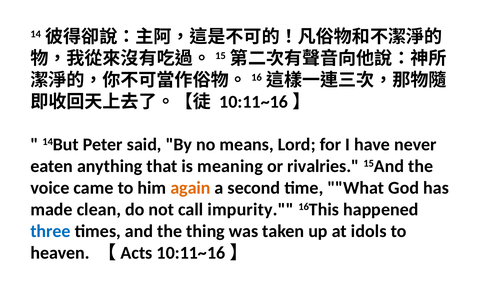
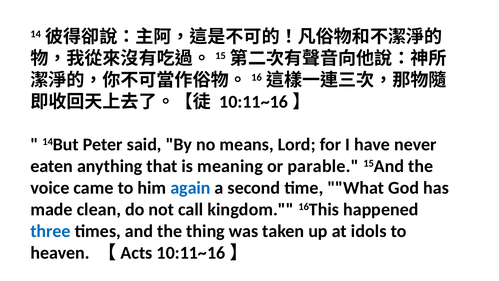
rivalries: rivalries -> parable (323, 166)
again colour: orange -> blue (190, 188)
impurity: impurity -> kingdom (251, 209)
